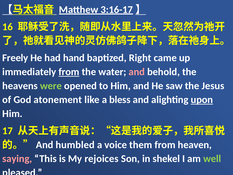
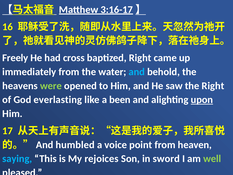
hand: hand -> cross (74, 58)
from underline: present -> none (69, 72)
and colour: pink -> light blue (137, 72)
the Jesus: Jesus -> Right (213, 86)
atonement: atonement -> everlasting (58, 100)
bless: bless -> been (120, 100)
them: them -> point (141, 145)
saying colour: pink -> light blue (17, 158)
shekel: shekel -> sword (166, 158)
